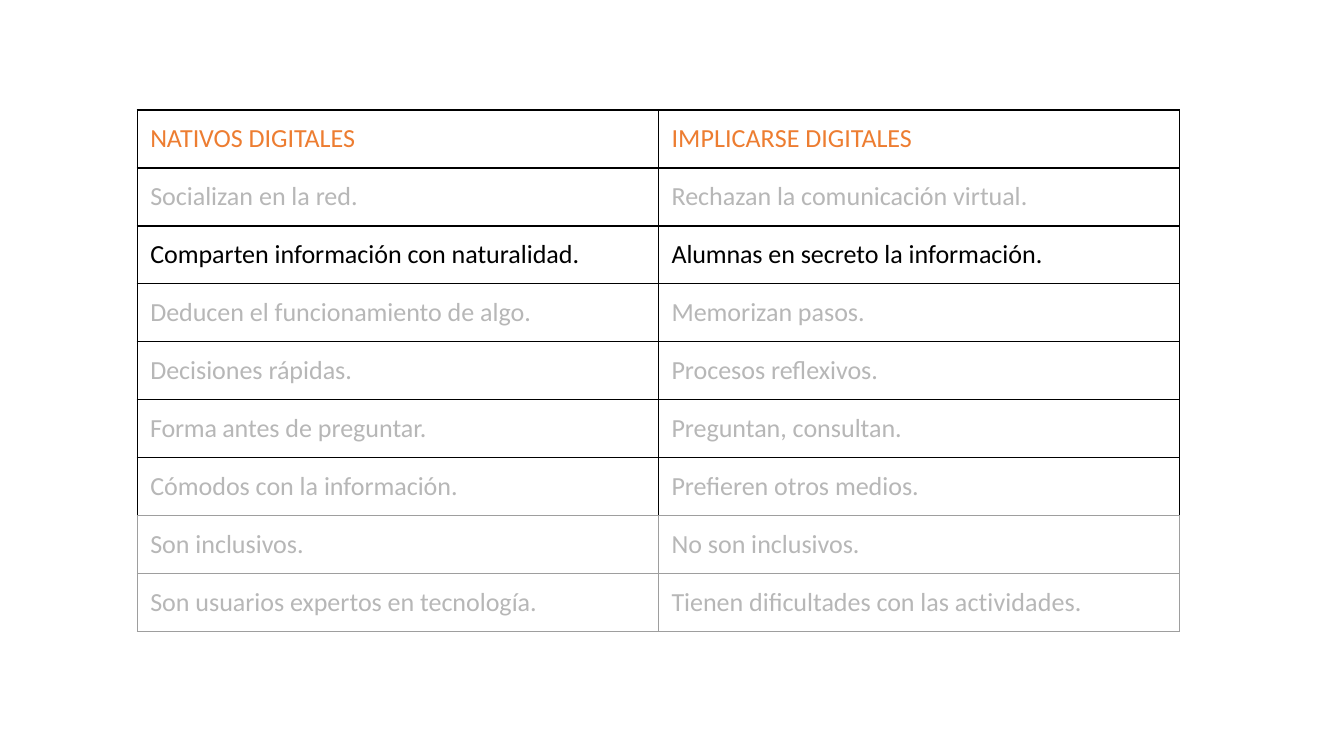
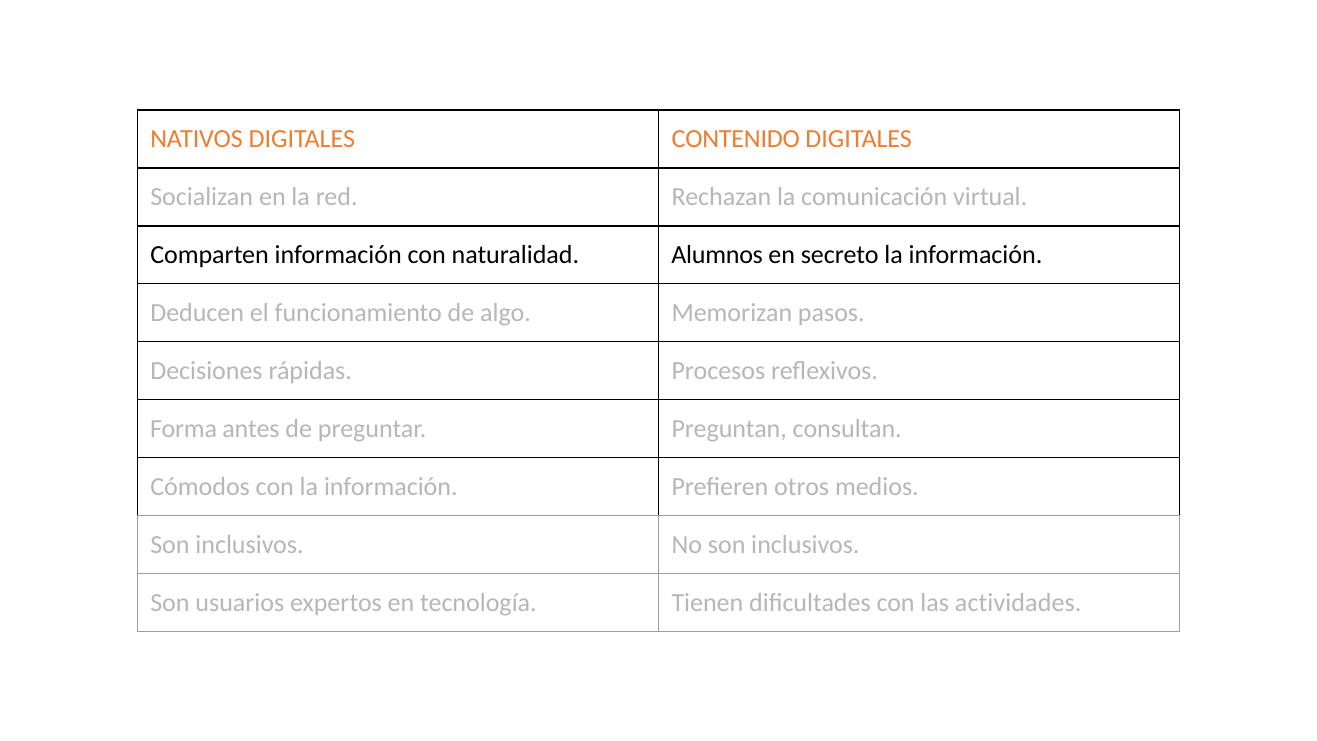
IMPLICARSE: IMPLICARSE -> CONTENIDO (736, 139)
Alumnas: Alumnas -> Alumnos (717, 255)
